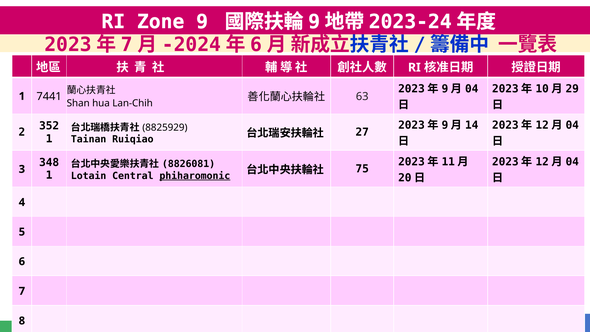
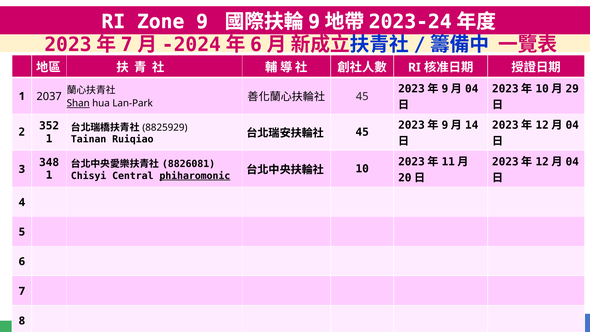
63: 63 -> 45 (362, 96)
7441: 7441 -> 2037 (49, 96)
Shan underline: none -> present (78, 103)
Lan-Chih: Lan-Chih -> Lan-Park (133, 103)
27: 27 -> 45 (362, 132)
Lotain: Lotain -> Chisyi (89, 176)
75: 75 -> 10 (362, 169)
